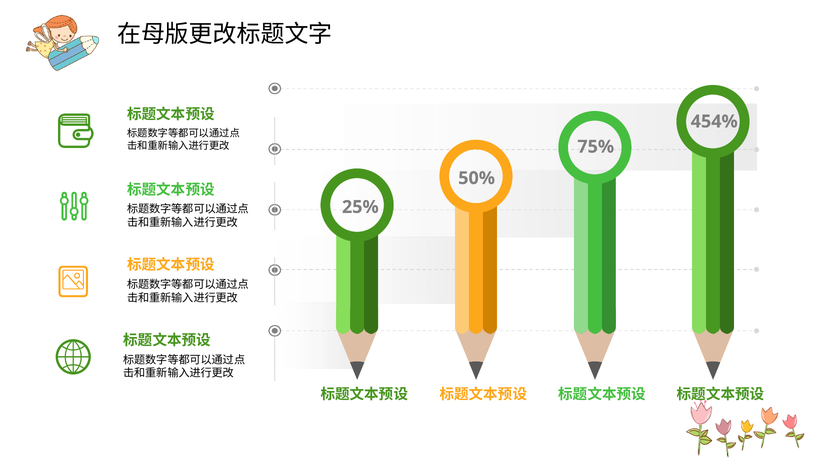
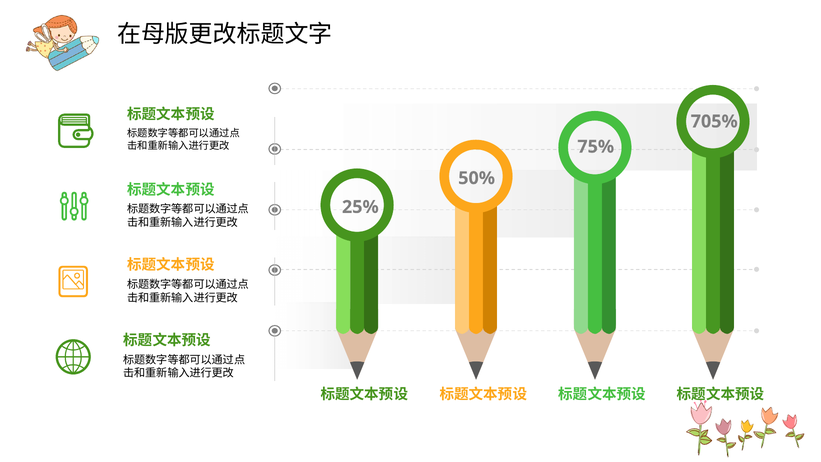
454%: 454% -> 705% (714, 121)
